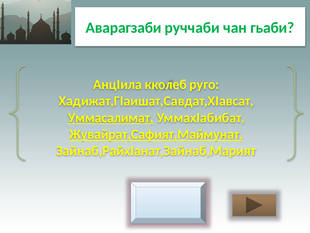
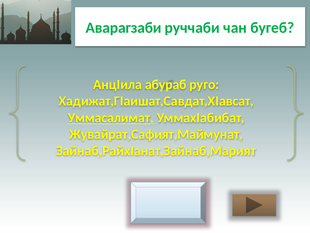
гьаби: гьаби -> бугеб (272, 28)
кколеб: кколеб -> абураб (166, 84)
Жувайрат,Сафият,Маймунат underline: present -> none (156, 134)
